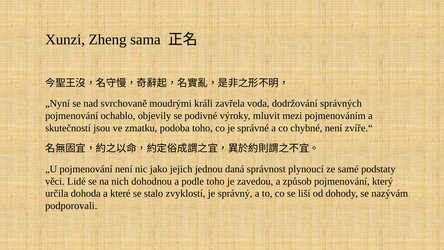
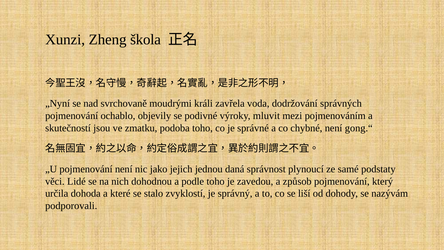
sama: sama -> škola (146, 39)
zvíře.“: zvíře.“ -> gong.“ (359, 128)
